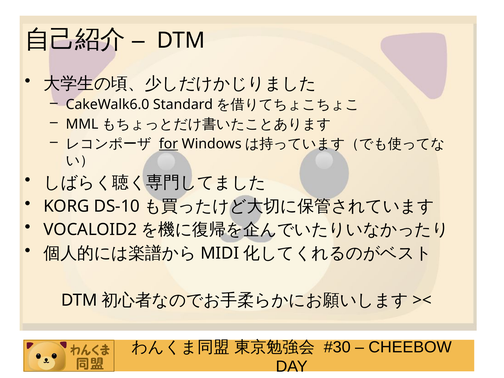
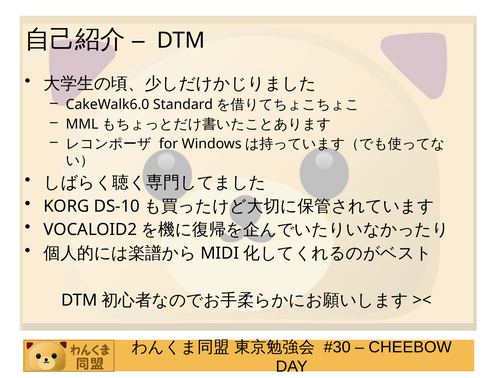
for underline: present -> none (169, 144)
